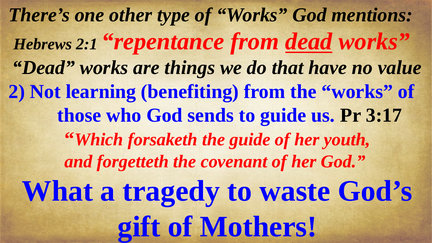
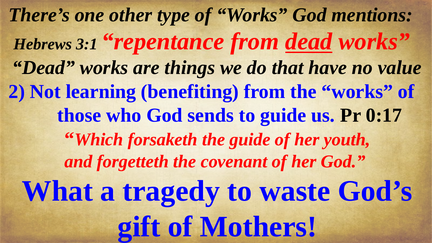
2:1: 2:1 -> 3:1 (87, 44)
3:17: 3:17 -> 0:17 (384, 115)
